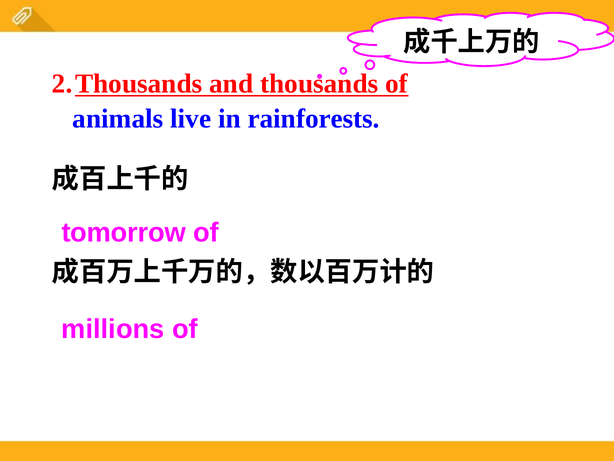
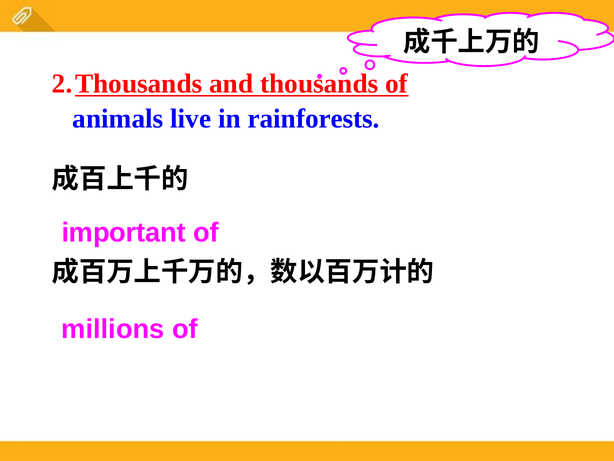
tomorrow: tomorrow -> important (124, 232)
